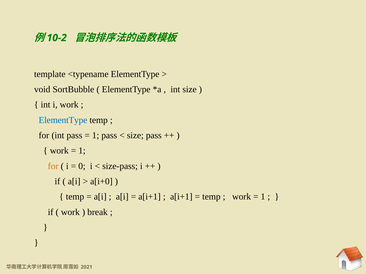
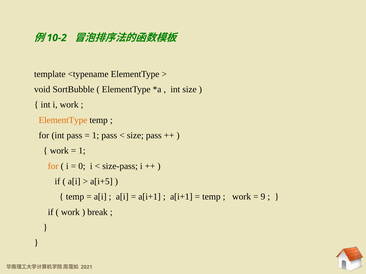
ElementType colour: blue -> orange (63, 120)
a[i+0: a[i+0 -> a[i+5 (101, 182)
1: 1 -> 9 (263, 197)
